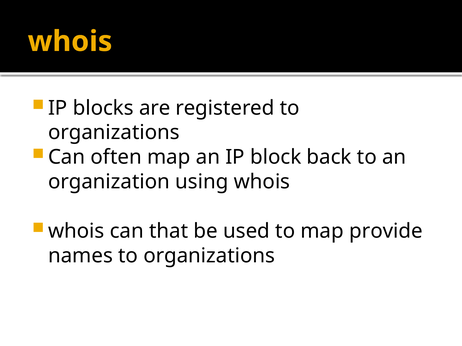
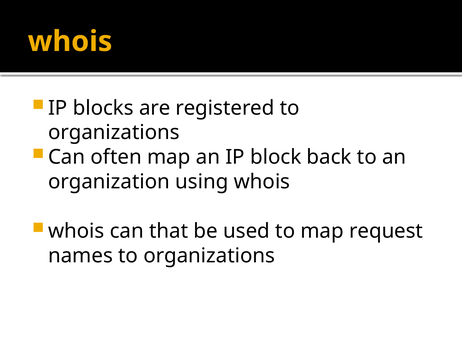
provide: provide -> request (386, 231)
